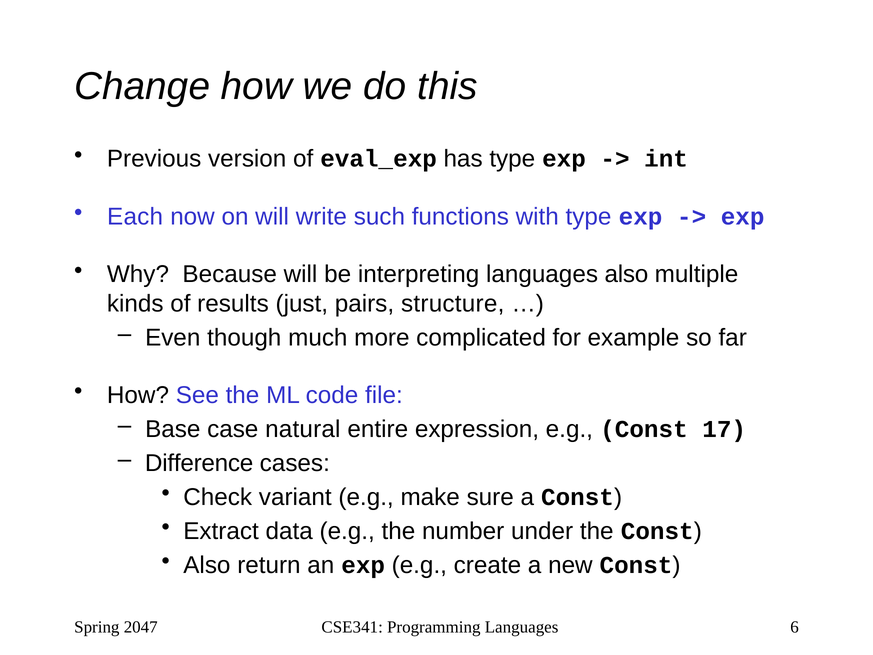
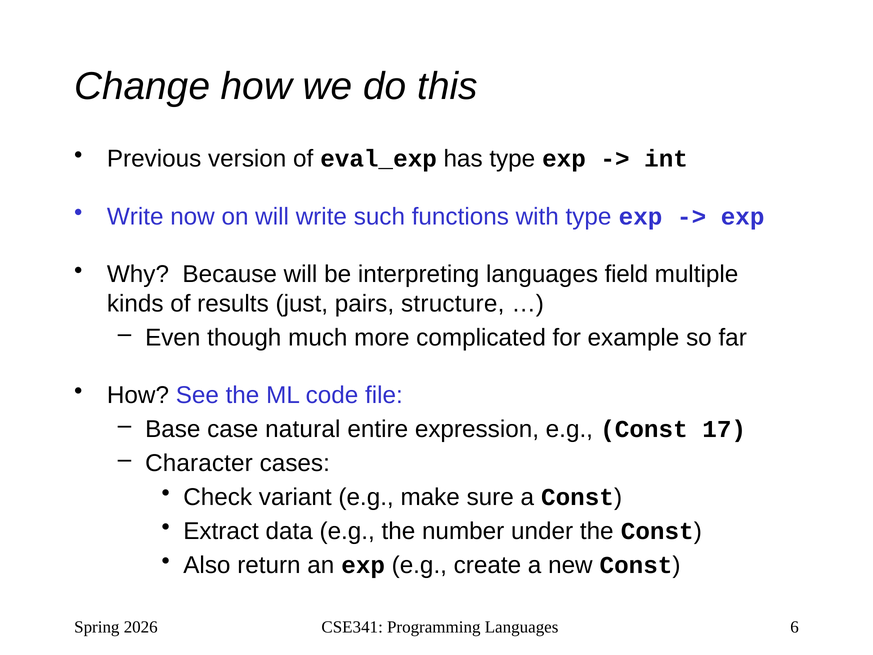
Each: Each -> Write (135, 217)
languages also: also -> field (626, 274)
Difference: Difference -> Character (199, 463)
2047: 2047 -> 2026 (141, 627)
